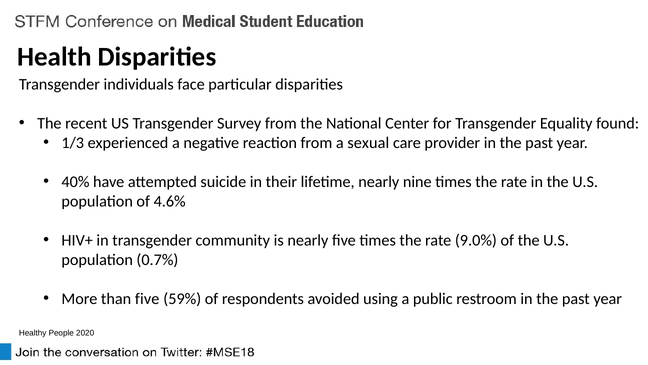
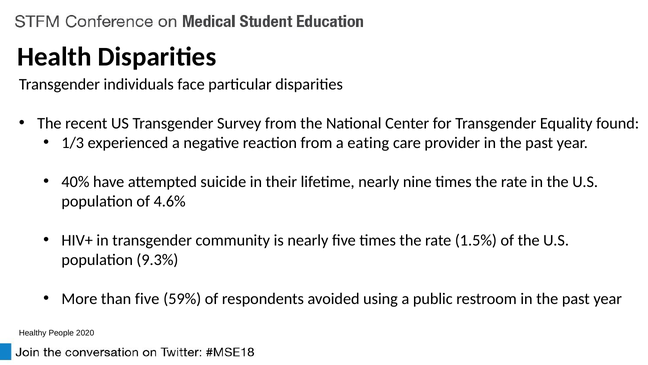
sexual: sexual -> eating (368, 143)
9.0%: 9.0% -> 1.5% (476, 240)
0.7%: 0.7% -> 9.3% (157, 259)
